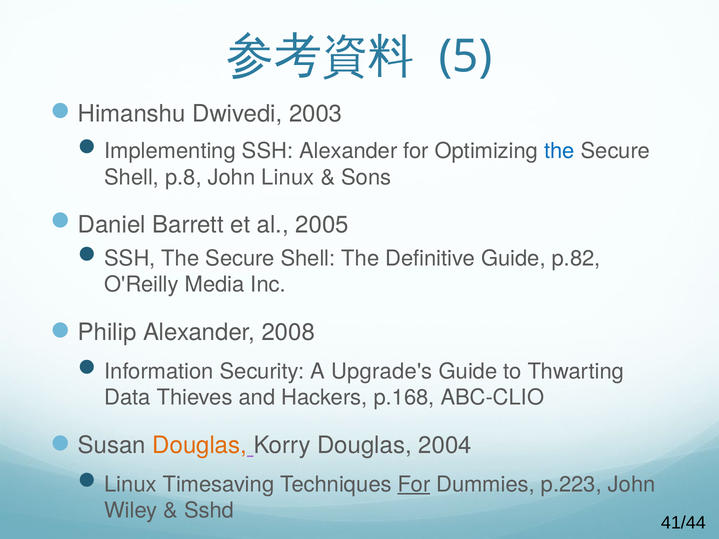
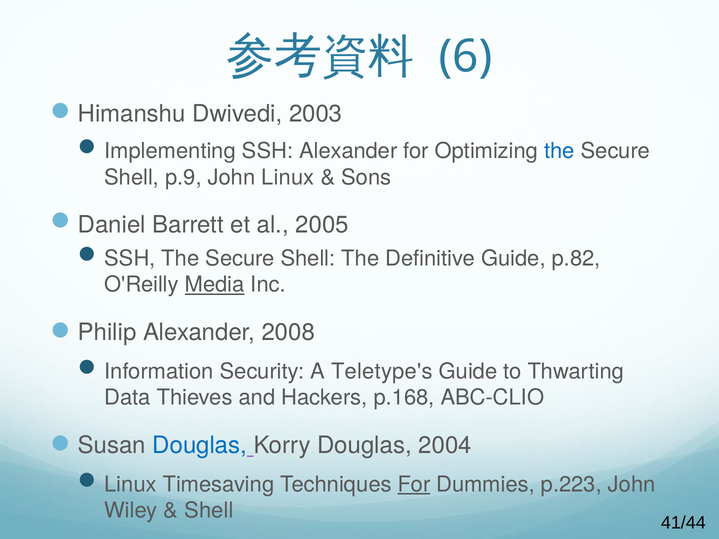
5: 5 -> 6 (466, 57)
p.8: p.8 -> p.9 (183, 177)
Media underline: none -> present (215, 285)
Upgrade's: Upgrade's -> Teletype's (382, 372)
Douglas colour: orange -> blue (200, 446)
Sshd: Sshd -> Shell (209, 511)
